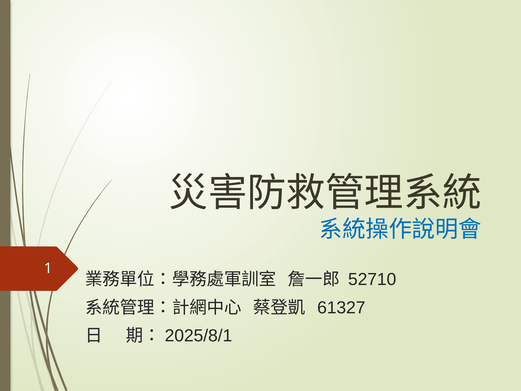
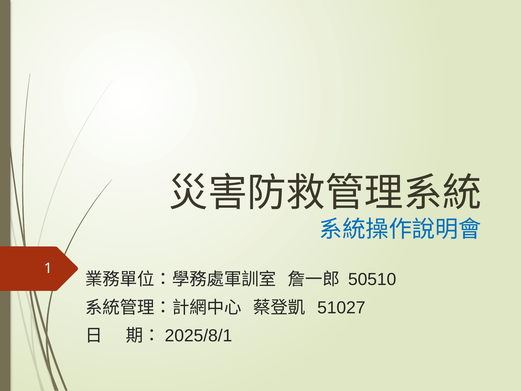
52710: 52710 -> 50510 (372, 279)
61327: 61327 -> 51027 (341, 307)
